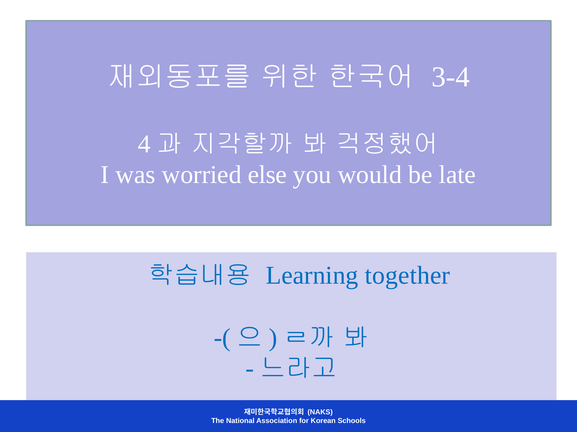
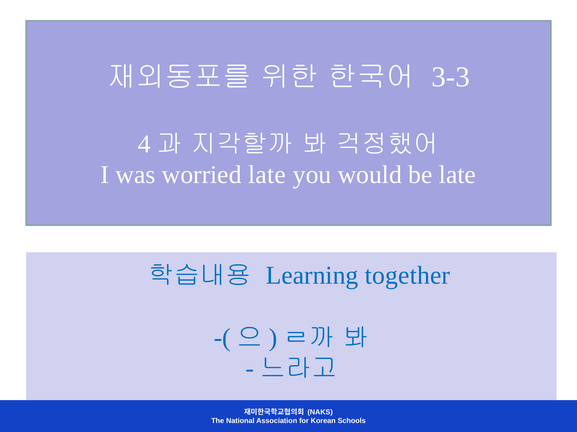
3-4: 3-4 -> 3-3 (451, 77)
worried else: else -> late (267, 175)
